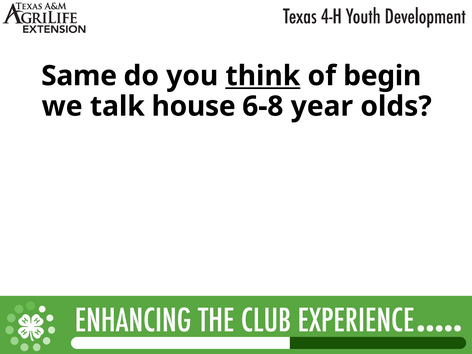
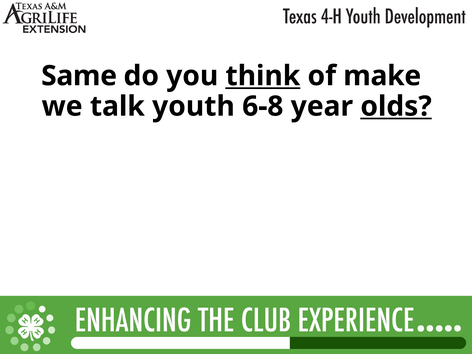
begin: begin -> make (382, 76)
house: house -> youth (193, 106)
olds underline: none -> present (396, 106)
